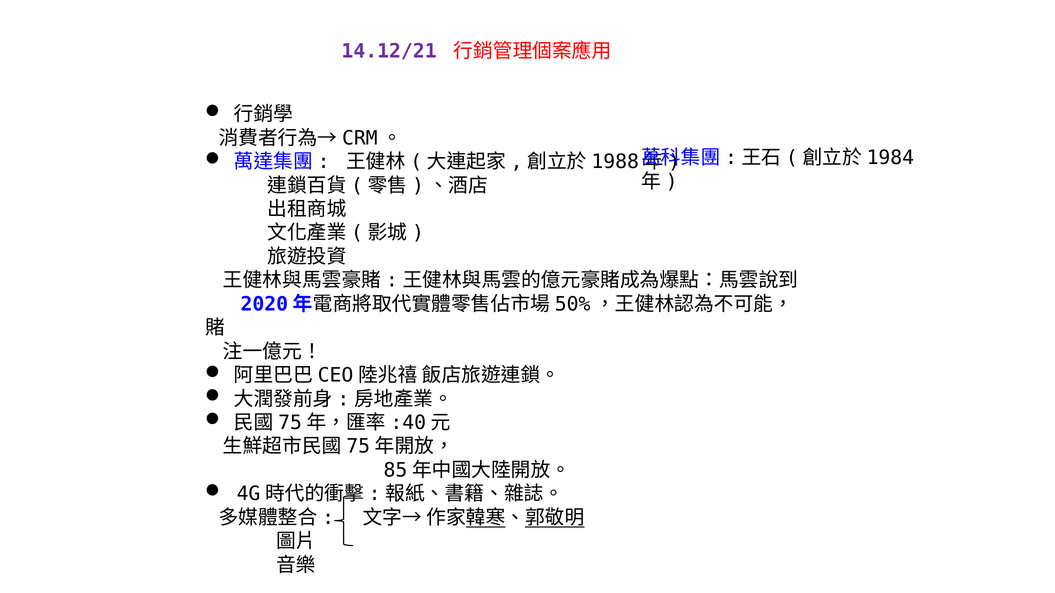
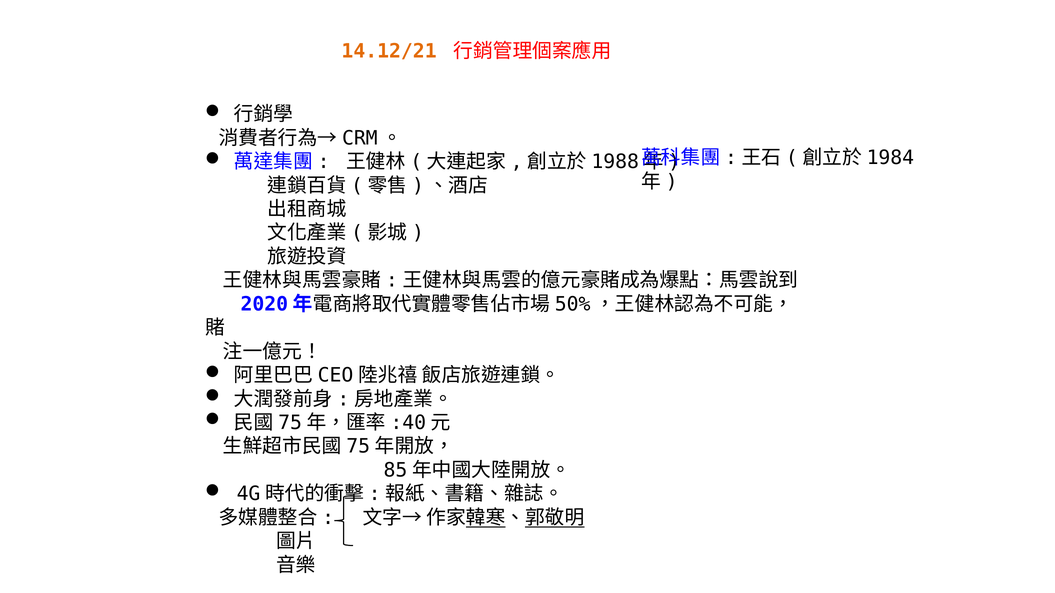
14.12/21 colour: purple -> orange (389, 51)
